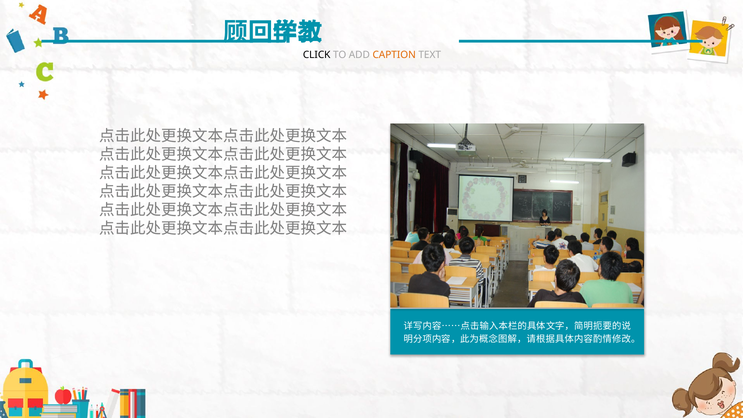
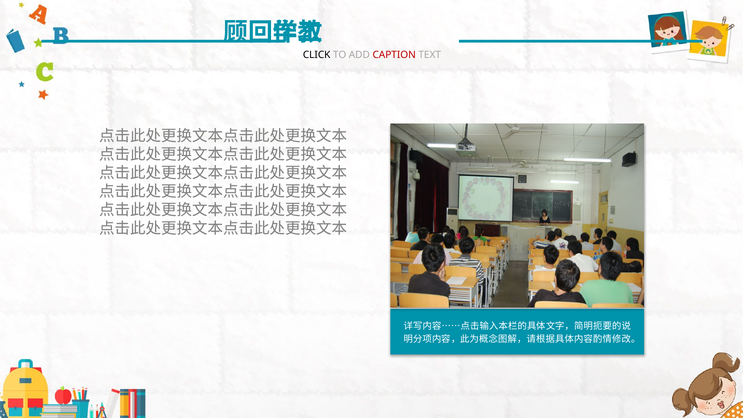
CAPTION colour: orange -> red (394, 55)
